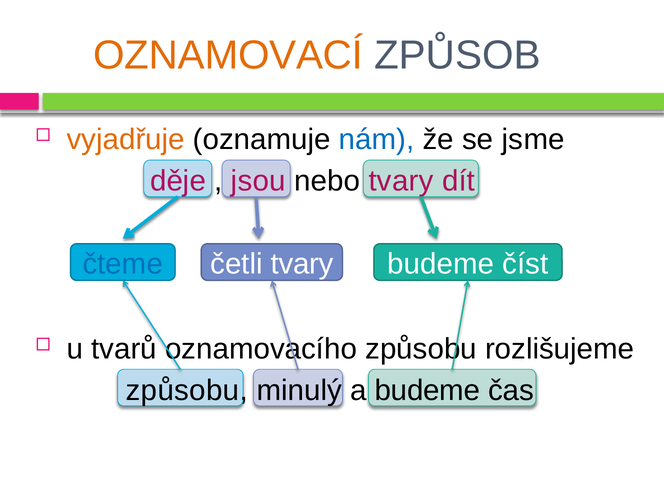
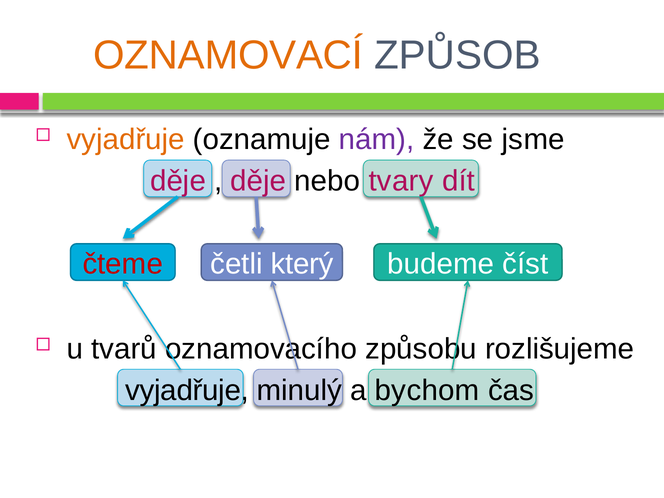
nám colour: blue -> purple (377, 139)
jsou: jsou -> děje (258, 181)
čteme colour: blue -> red (123, 264)
četli tvary: tvary -> který (302, 264)
způsobu: způsobu -> vyjadřuje (187, 391)
a budeme: budeme -> bychom (427, 391)
